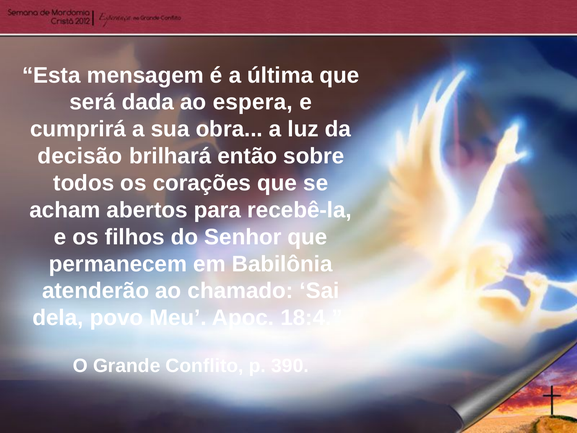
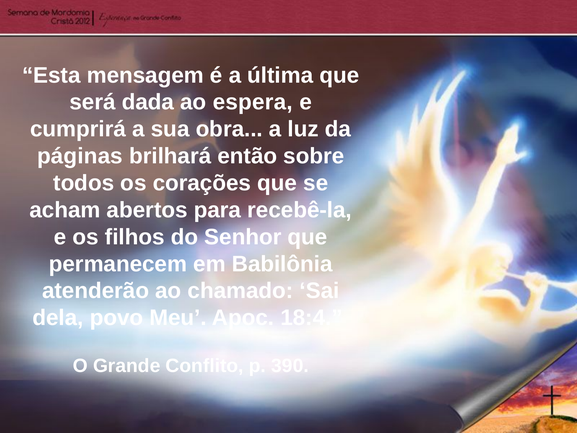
decisão: decisão -> páginas (80, 156)
